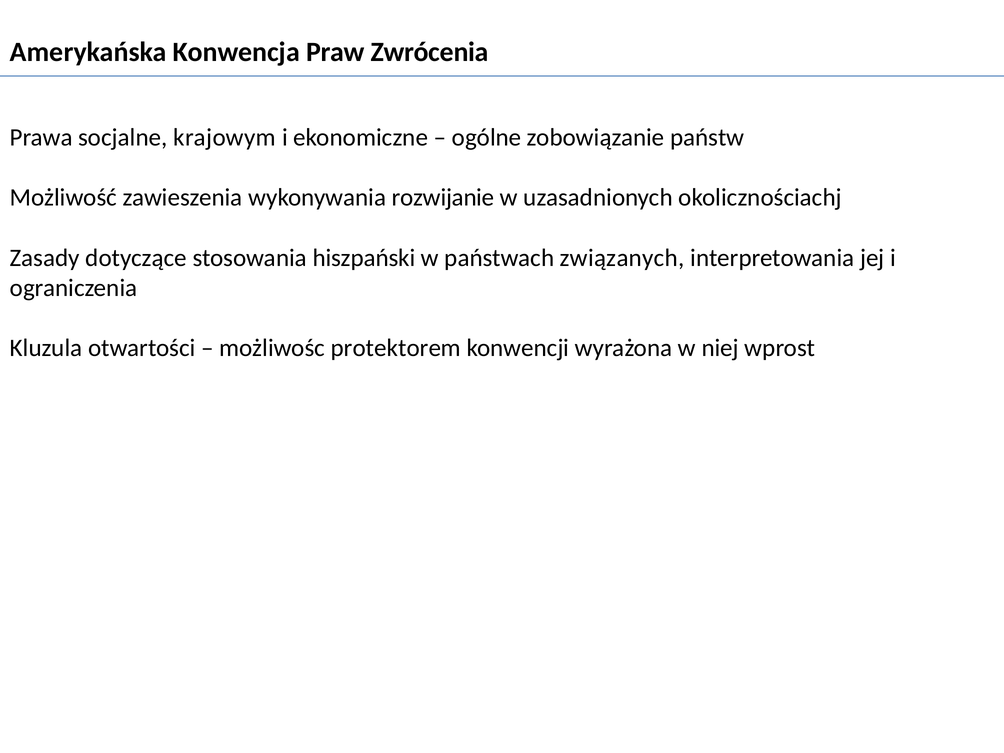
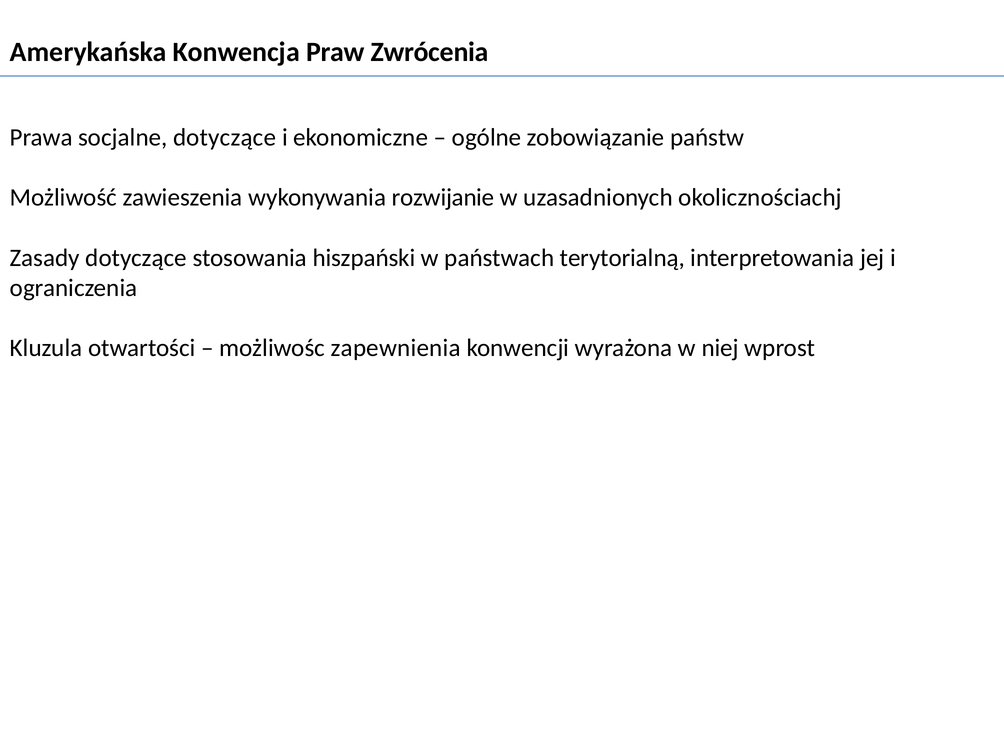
socjalne krajowym: krajowym -> dotyczące (225, 137)
związanych: związanych -> terytorialną (622, 258)
protektorem: protektorem -> zapewnienia (396, 348)
